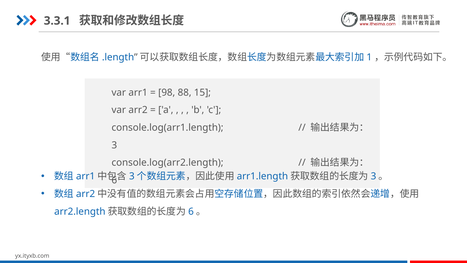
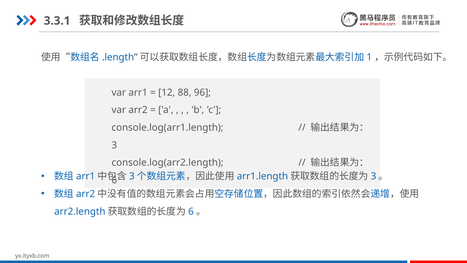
98: 98 -> 12 (167, 92)
15: 15 -> 96 (202, 92)
